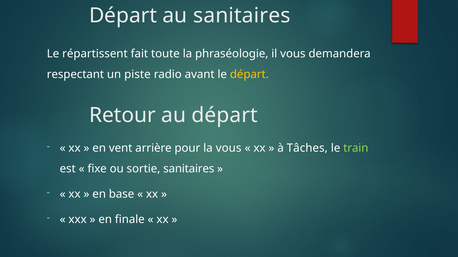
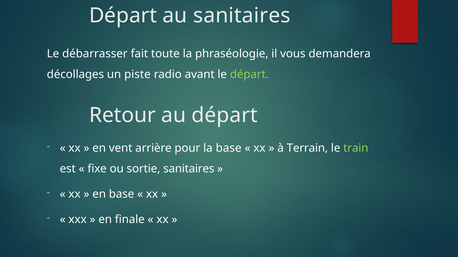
répartissent: répartissent -> débarrasser (95, 54)
respectant: respectant -> décollages (75, 75)
départ colour: yellow -> light green (249, 75)
la vous: vous -> base (229, 148)
Tâches: Tâches -> Terrain (307, 148)
